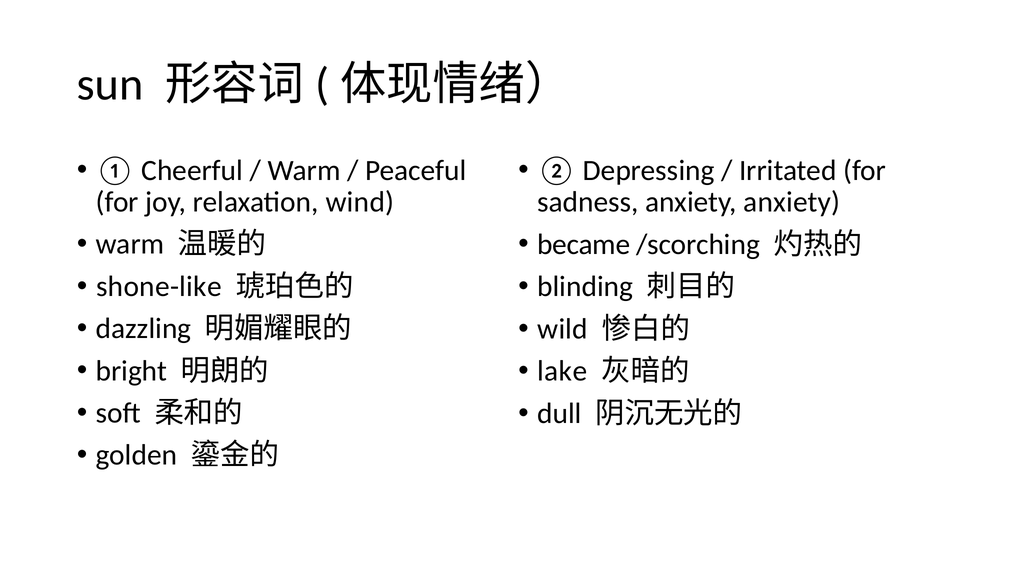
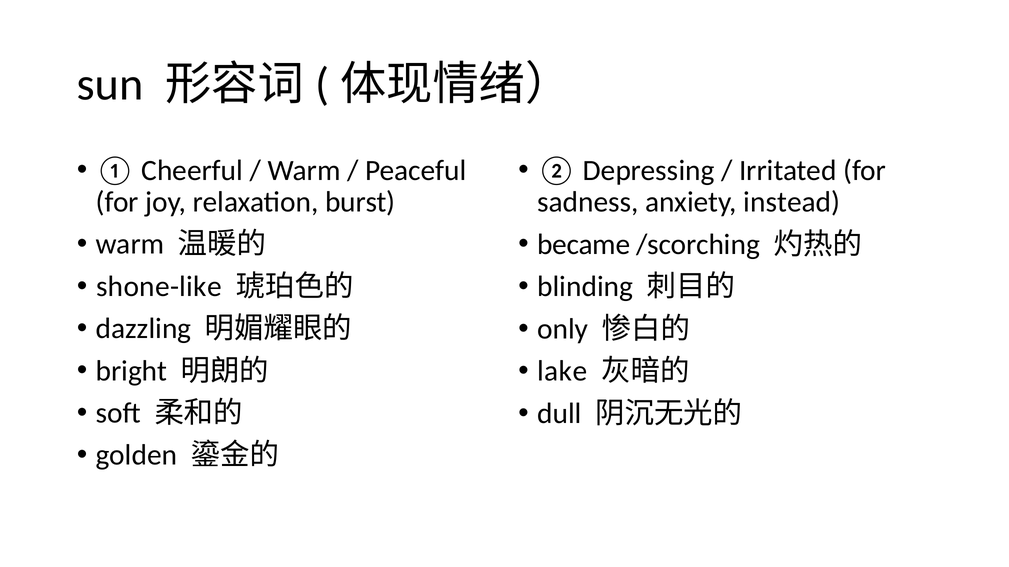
wind: wind -> burst (360, 202)
anxiety anxiety: anxiety -> instead (792, 202)
wild: wild -> only (563, 329)
